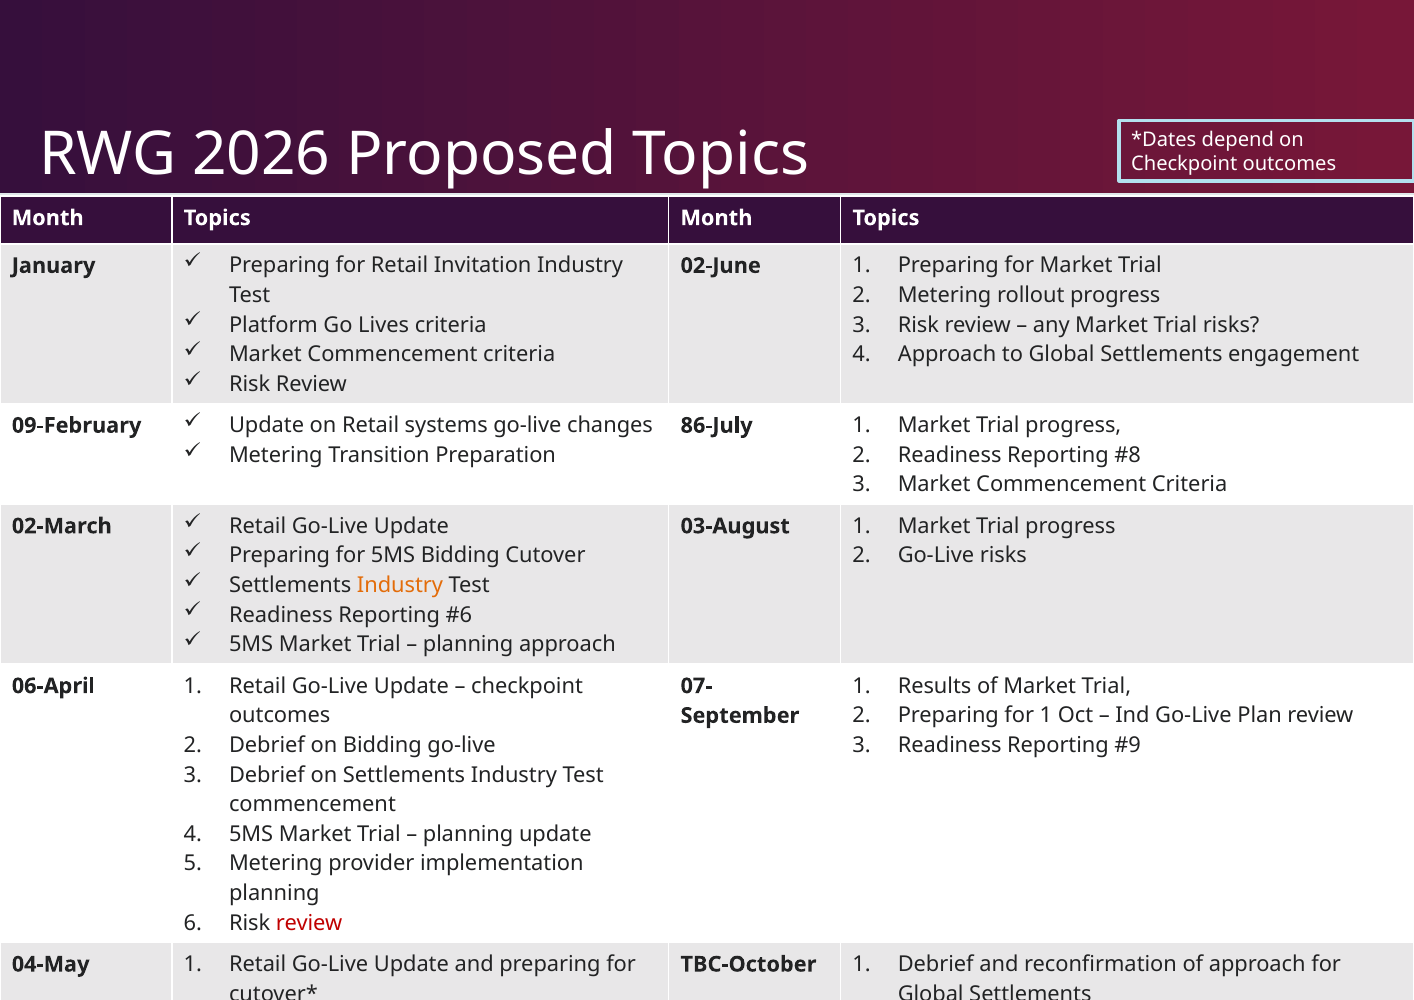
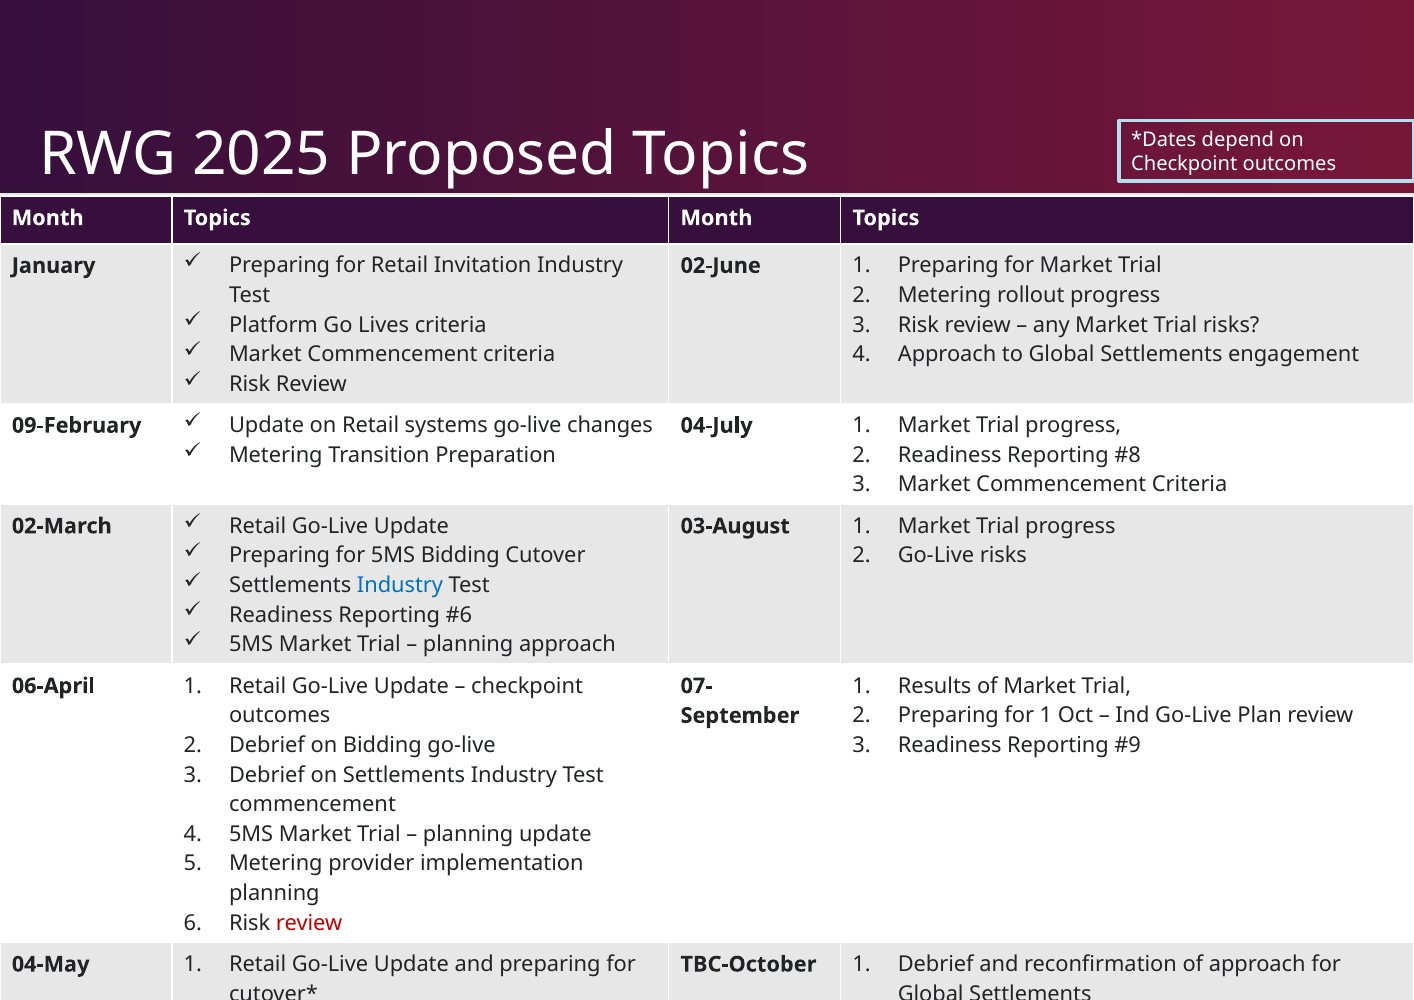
2026: 2026 -> 2025 (261, 154)
86-July: 86-July -> 04-July (717, 425)
Industry colour: orange -> blue (400, 585)
